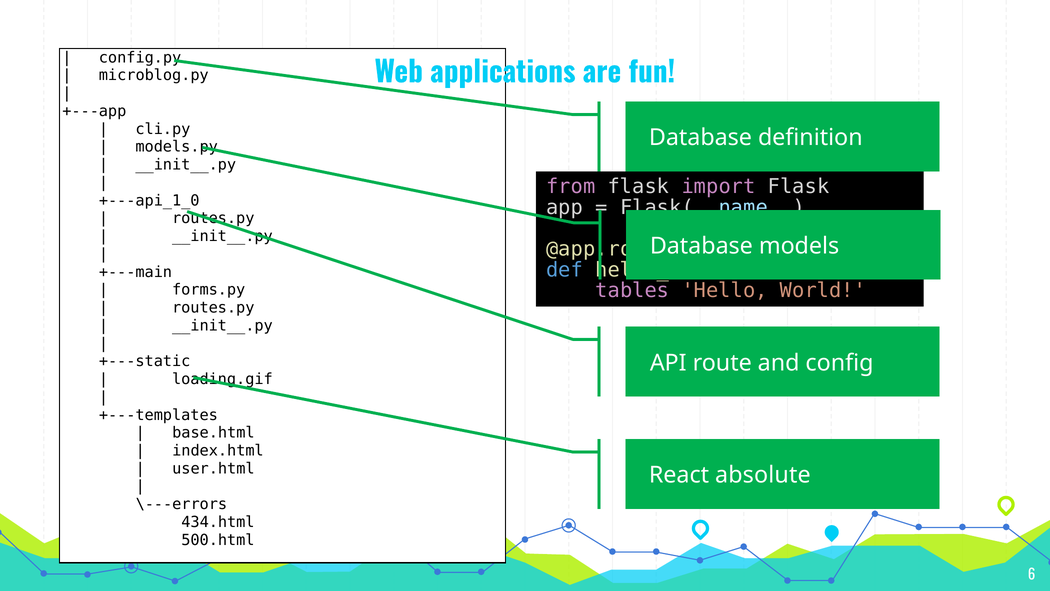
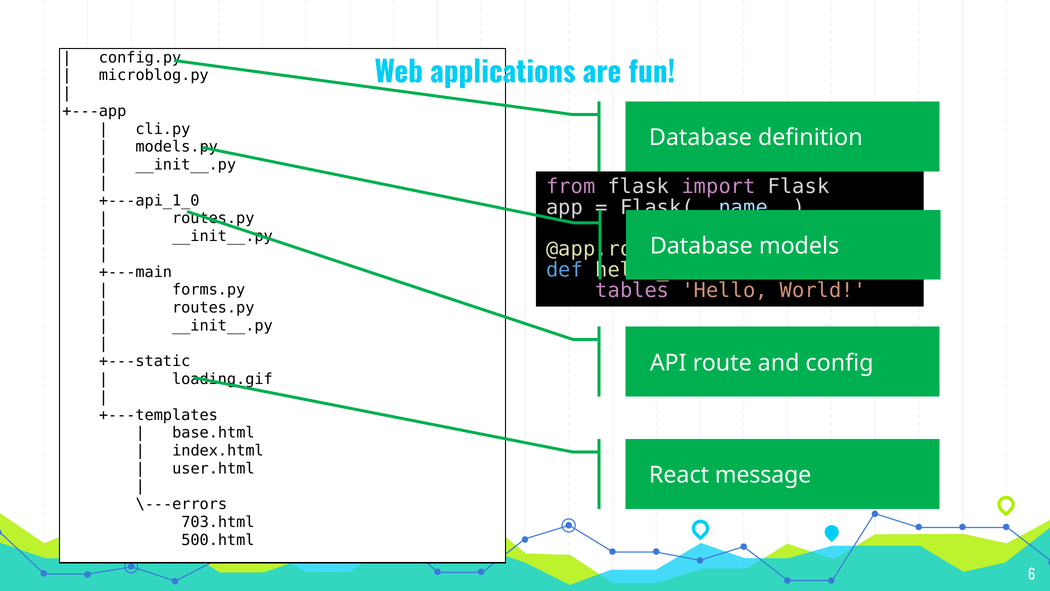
absolute: absolute -> message (763, 475)
434.html: 434.html -> 703.html (218, 522)
